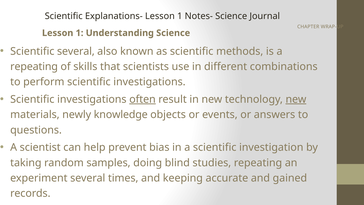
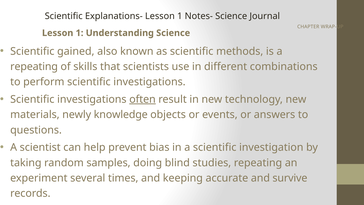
Scientific several: several -> gained (76, 51)
new underline: present -> none (296, 99)
gained: gained -> survive (290, 178)
